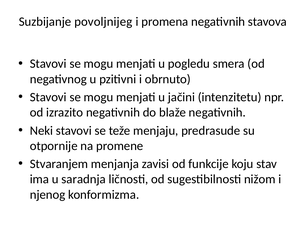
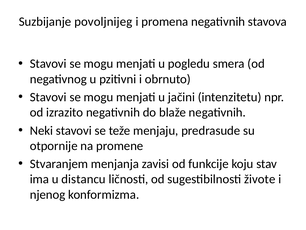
saradnja: saradnja -> distancu (84, 179)
nižom: nižom -> živote (260, 179)
